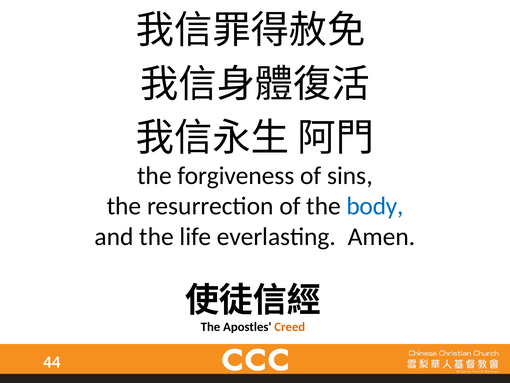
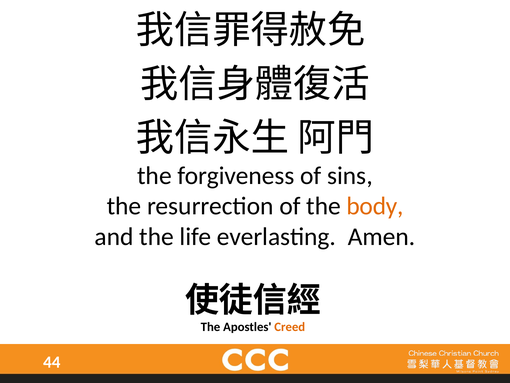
body colour: blue -> orange (375, 206)
